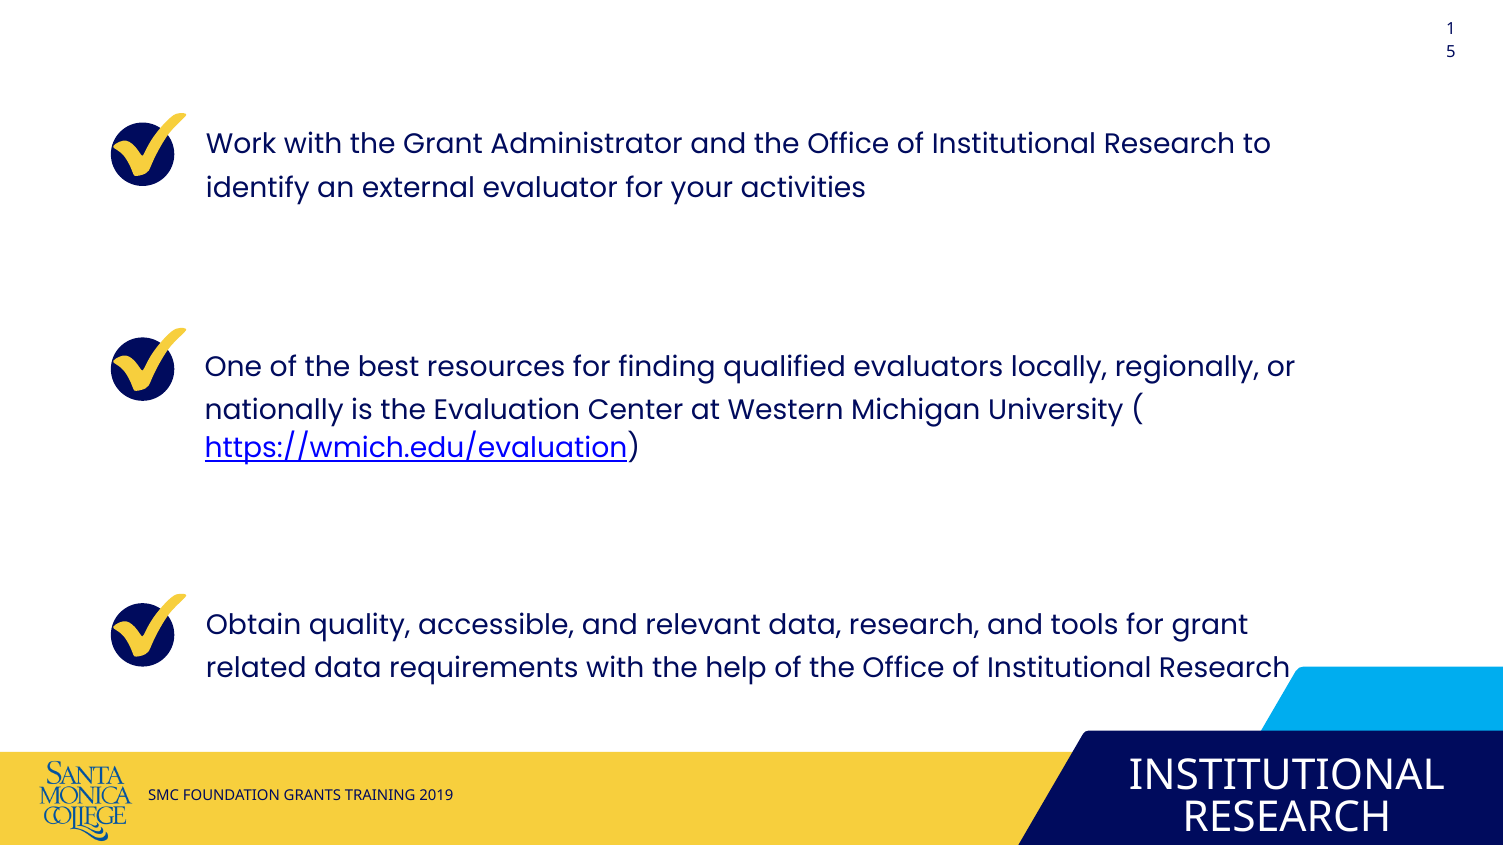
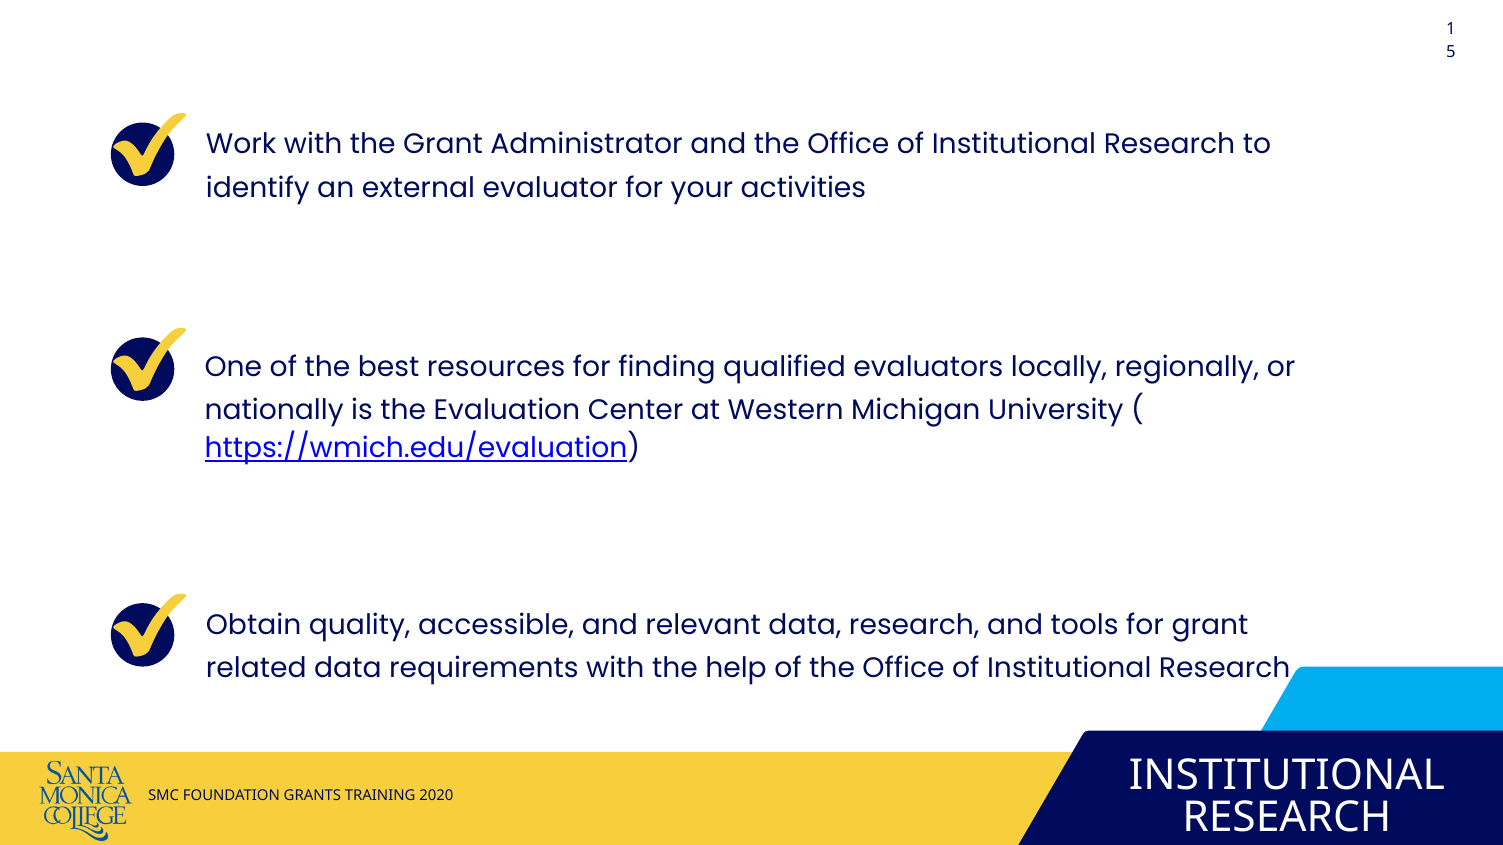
2019: 2019 -> 2020 (436, 796)
